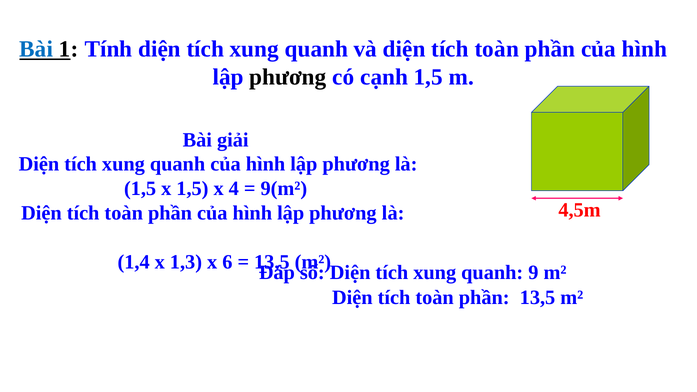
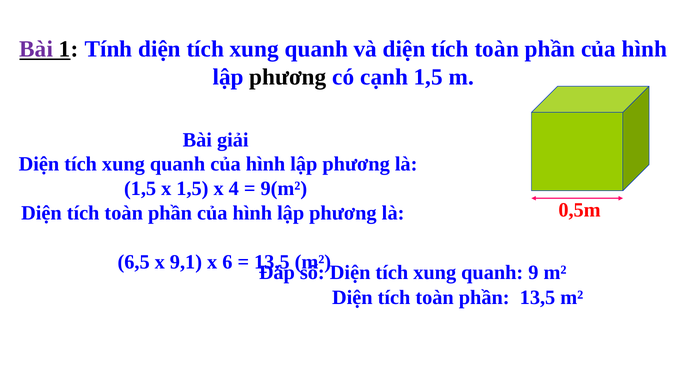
Bài colour: blue -> purple (36, 49)
4,5m: 4,5m -> 0,5m (580, 210)
1,4: 1,4 -> 6,5 (134, 262)
1,3: 1,3 -> 9,1 (186, 262)
